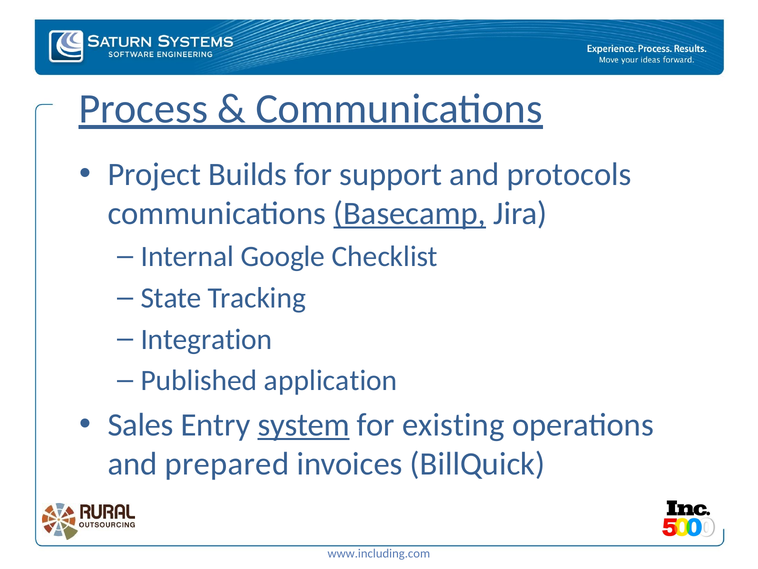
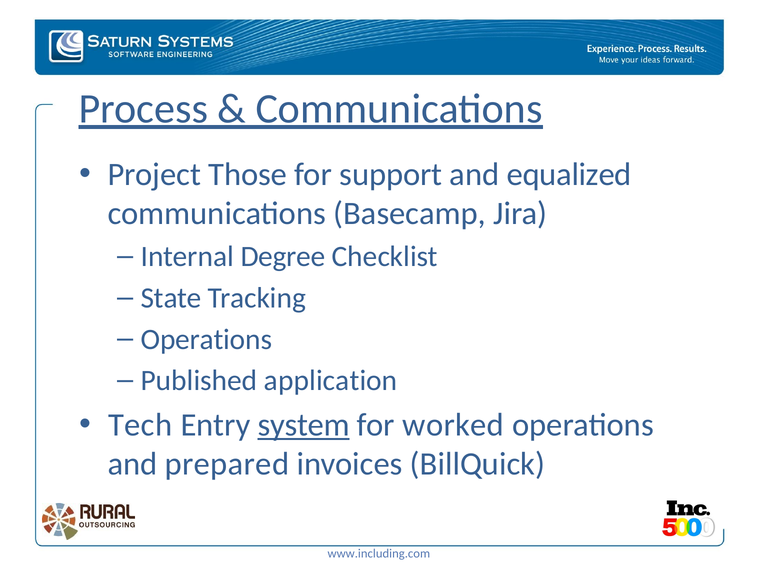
Builds: Builds -> Those (248, 174)
protocols: protocols -> equalized (569, 174)
Basecamp underline: present -> none (410, 213)
Google: Google -> Degree (283, 256)
Integration: Integration -> Operations (206, 339)
Sales: Sales -> Tech (140, 425)
existing: existing -> worked (453, 425)
